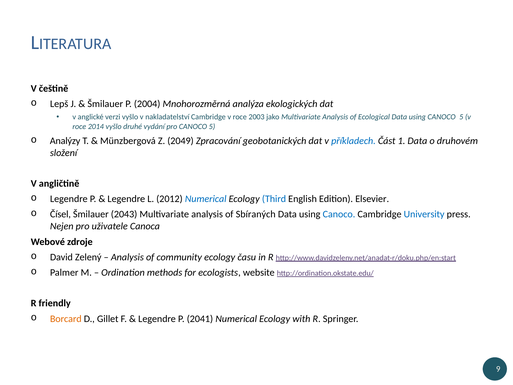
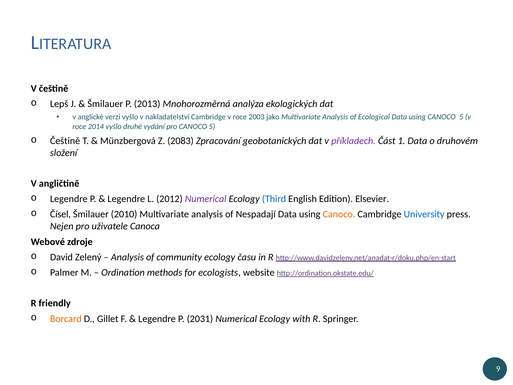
2004: 2004 -> 2013 (147, 104)
o Analýzy: Analýzy -> Češtině (65, 141)
2049: 2049 -> 2083 (181, 141)
příkladech colour: blue -> purple (353, 141)
Numerical colour: blue -> purple (206, 199)
2043: 2043 -> 2010 (124, 214)
Sbíraných: Sbíraných -> Nespadají (256, 214)
Canoco colour: blue -> orange (339, 214)
2041: 2041 -> 2031 (200, 319)
